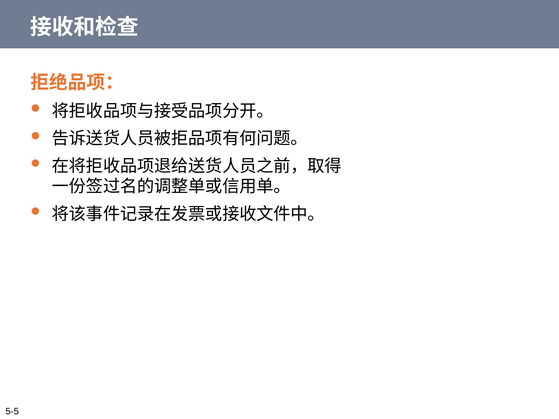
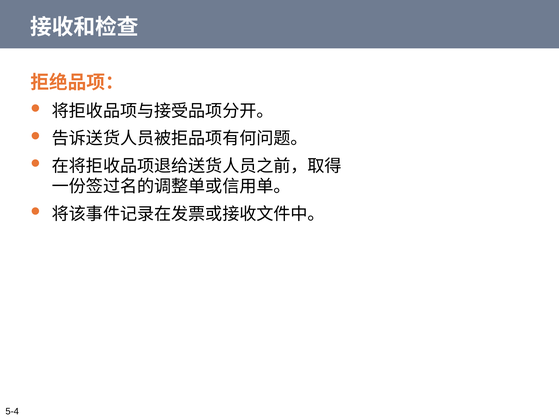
5-5: 5-5 -> 5-4 (12, 412)
